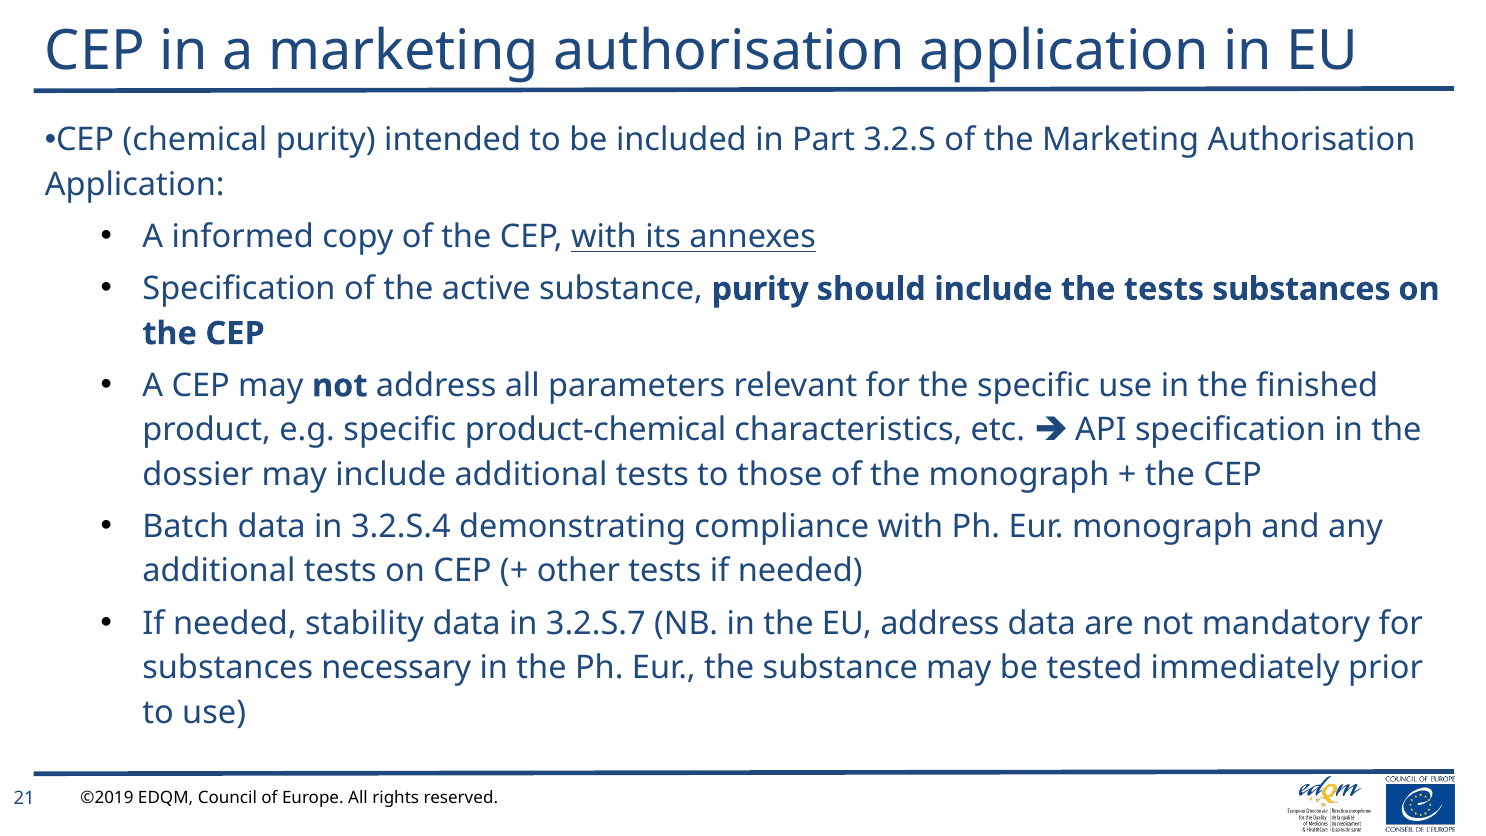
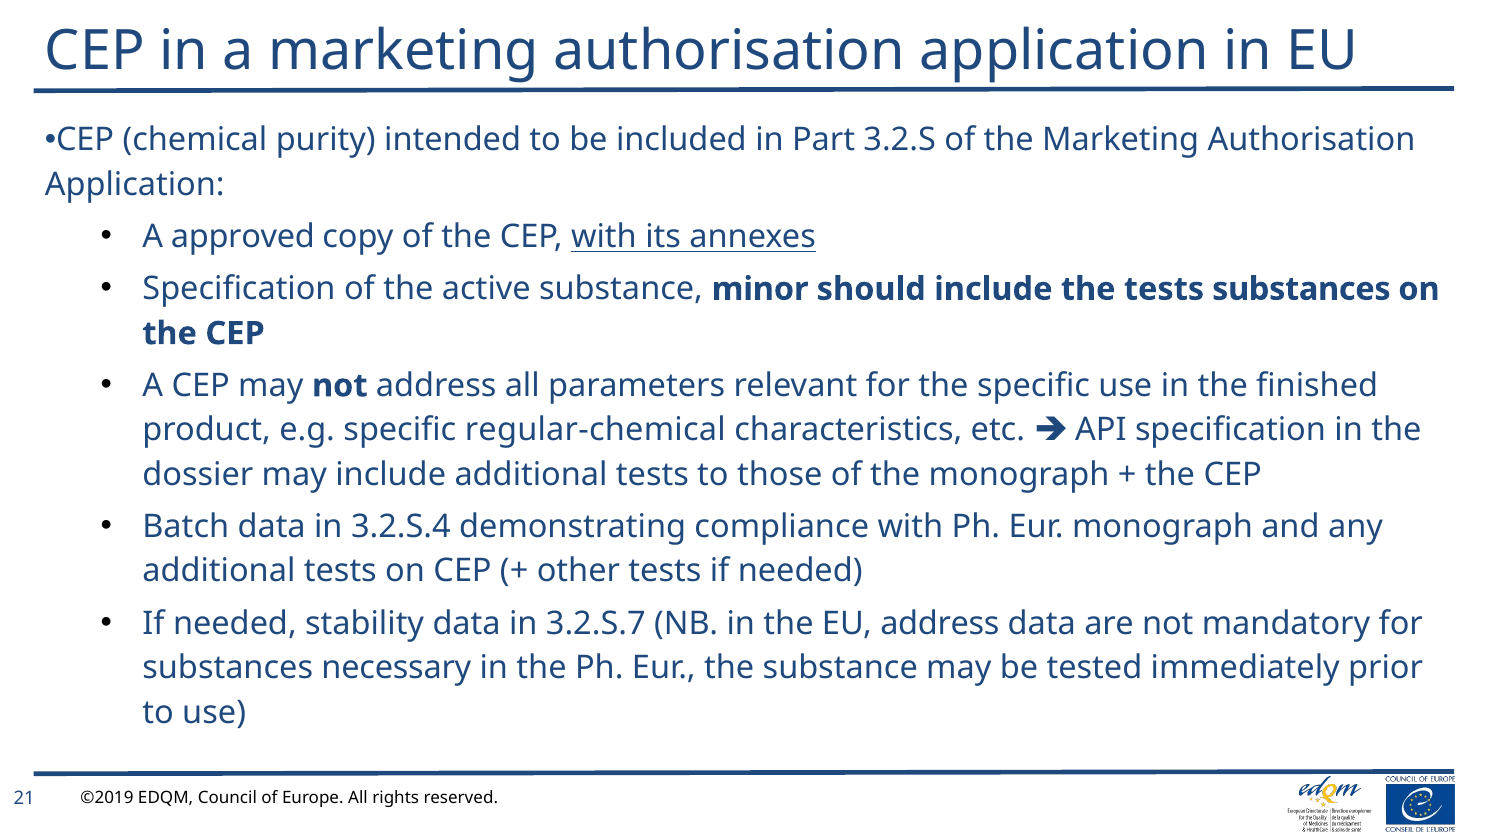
informed: informed -> approved (243, 237)
substance purity: purity -> minor (760, 289)
product-chemical: product-chemical -> regular-chemical (595, 430)
